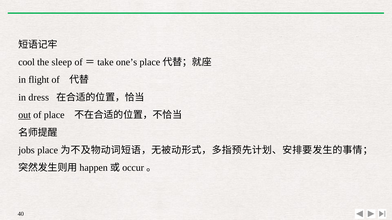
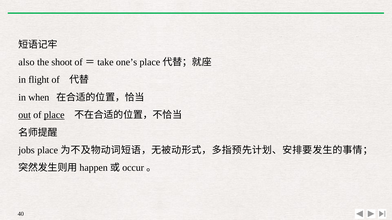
cool: cool -> also (26, 62)
sleep: sleep -> shoot (62, 62)
dress: dress -> when (39, 98)
place underline: none -> present (54, 115)
